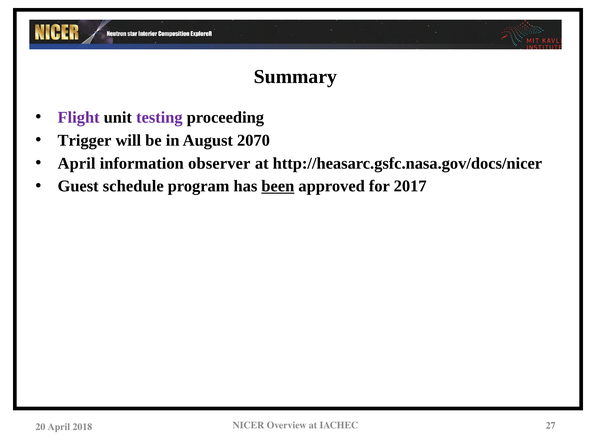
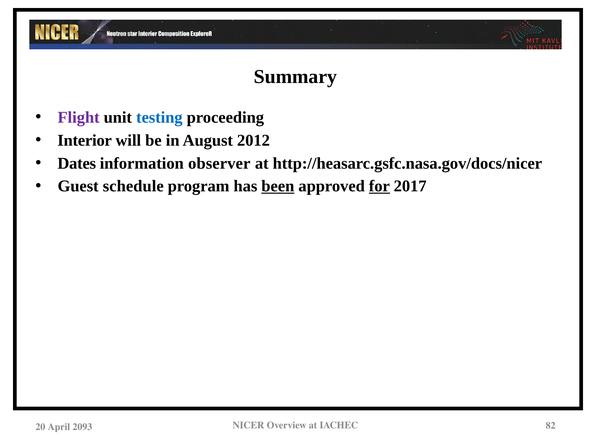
testing colour: purple -> blue (159, 117)
Trigger: Trigger -> Interior (85, 140)
2070: 2070 -> 2012 (253, 140)
April: April -> Dates (77, 163)
for underline: none -> present (379, 186)
27: 27 -> 82 (551, 426)
2018: 2018 -> 2093 (82, 427)
